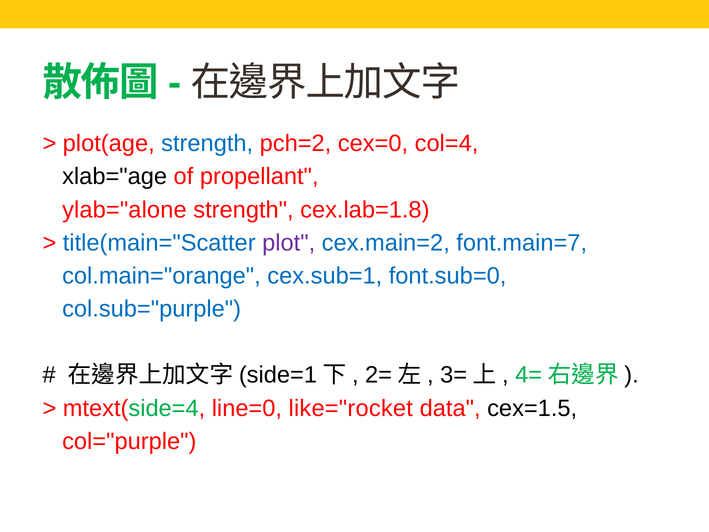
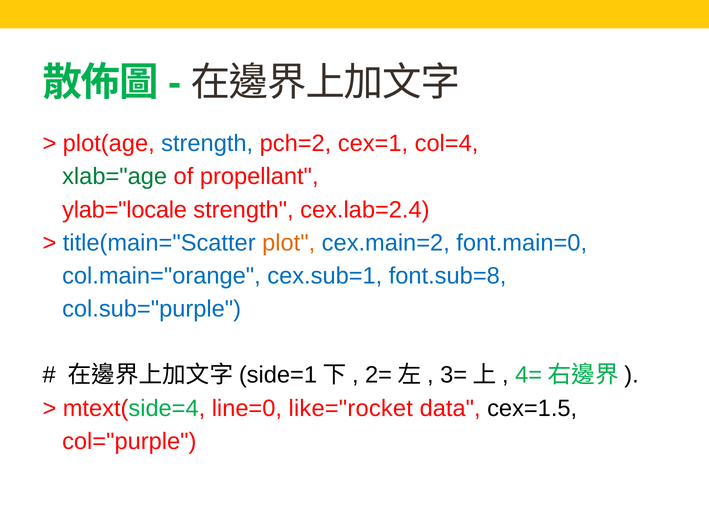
cex=0: cex=0 -> cex=1 (373, 143)
xlab="age colour: black -> green (115, 177)
ylab="alone: ylab="alone -> ylab="locale (125, 210)
cex.lab=1.8: cex.lab=1.8 -> cex.lab=2.4 (365, 210)
plot colour: purple -> orange (289, 243)
font.main=7: font.main=7 -> font.main=0 (522, 243)
font.sub=0: font.sub=0 -> font.sub=8 (448, 276)
